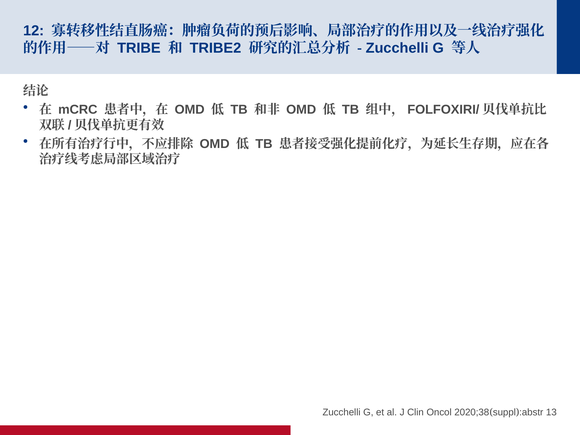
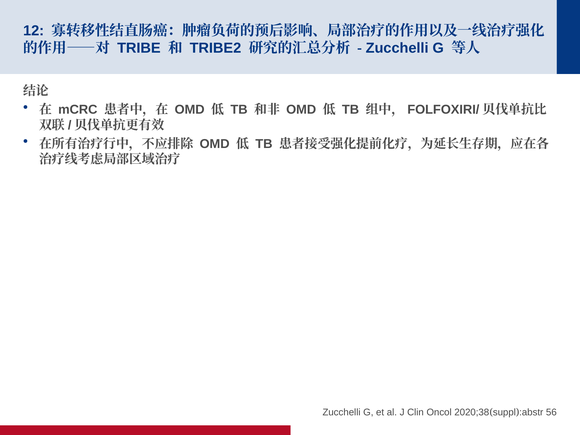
13: 13 -> 56 (551, 412)
